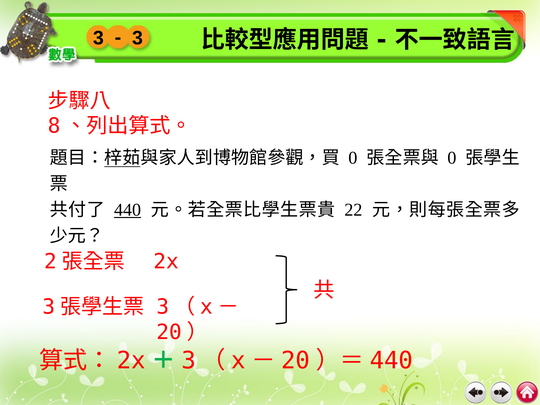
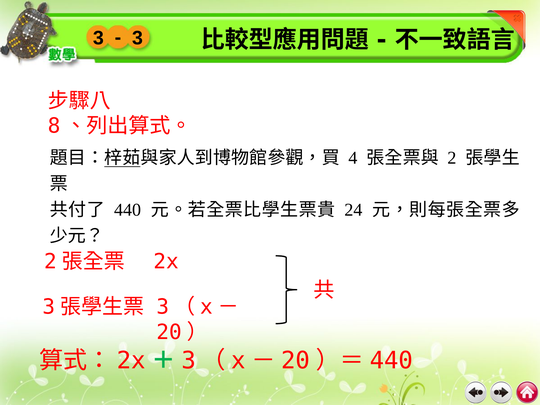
0: 0 -> 4 (353, 158)
0: 0 -> 2 (452, 158)
440 underline: present -> none (128, 210)
22: 22 -> 24 (354, 210)
